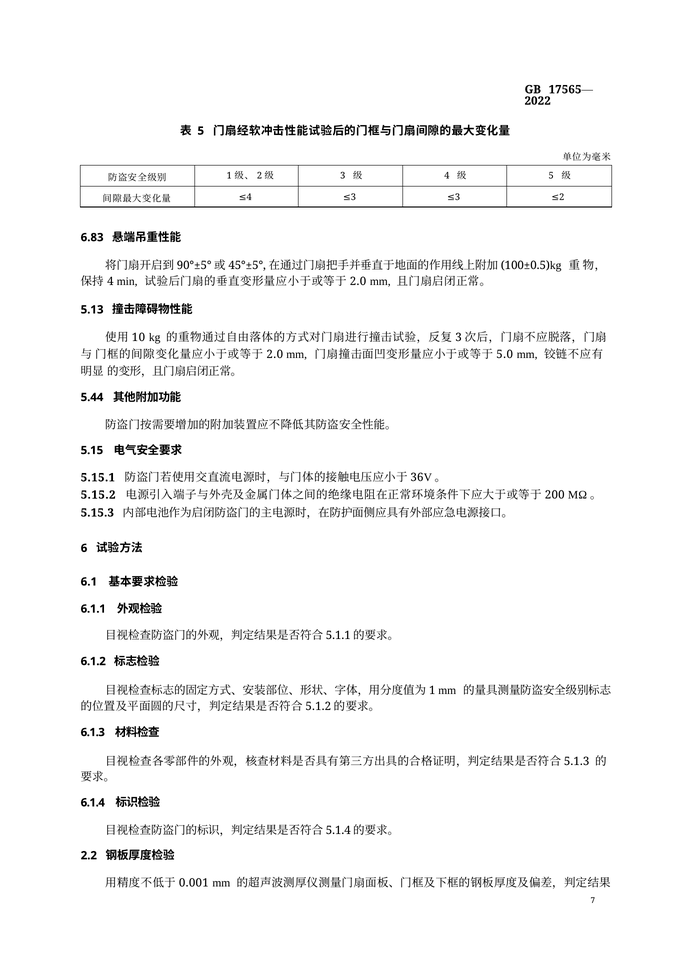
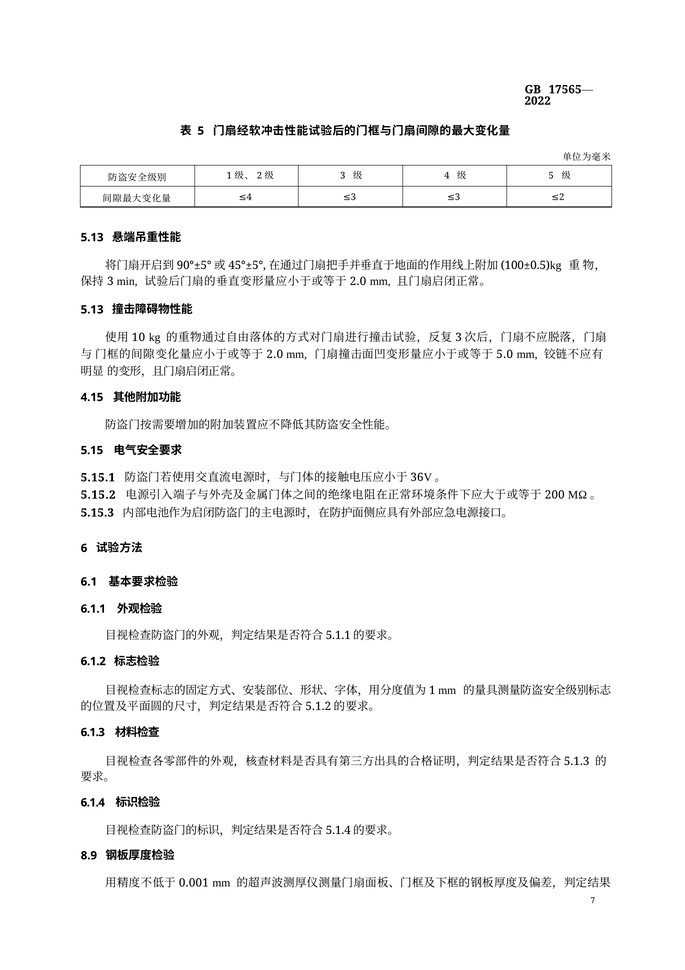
6.83: 6.83 -> 5.13 (92, 237)
4: 4 -> 3 (110, 281)
5.44: 5.44 -> 4.15 (92, 397)
2.2: 2.2 -> 8.9 (89, 855)
